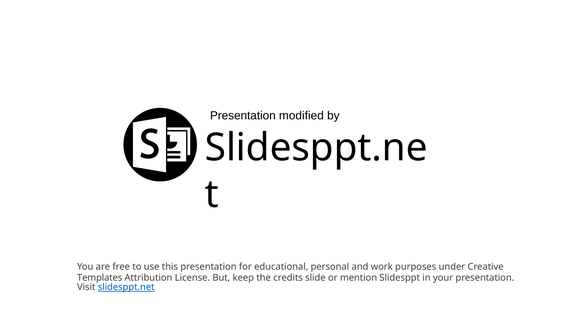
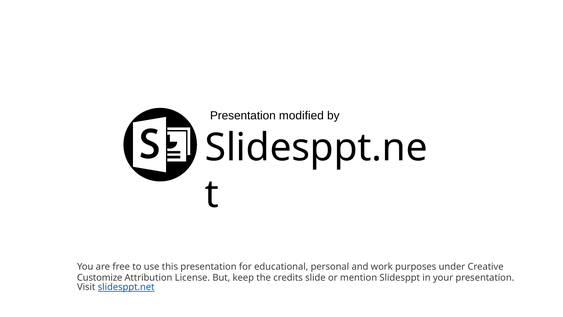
Templates: Templates -> Customize (100, 277)
